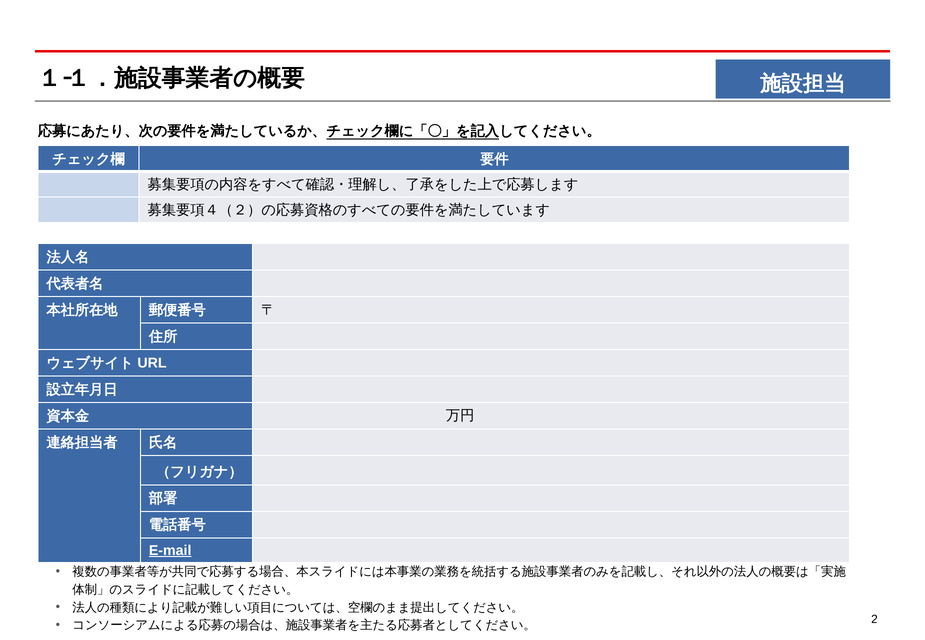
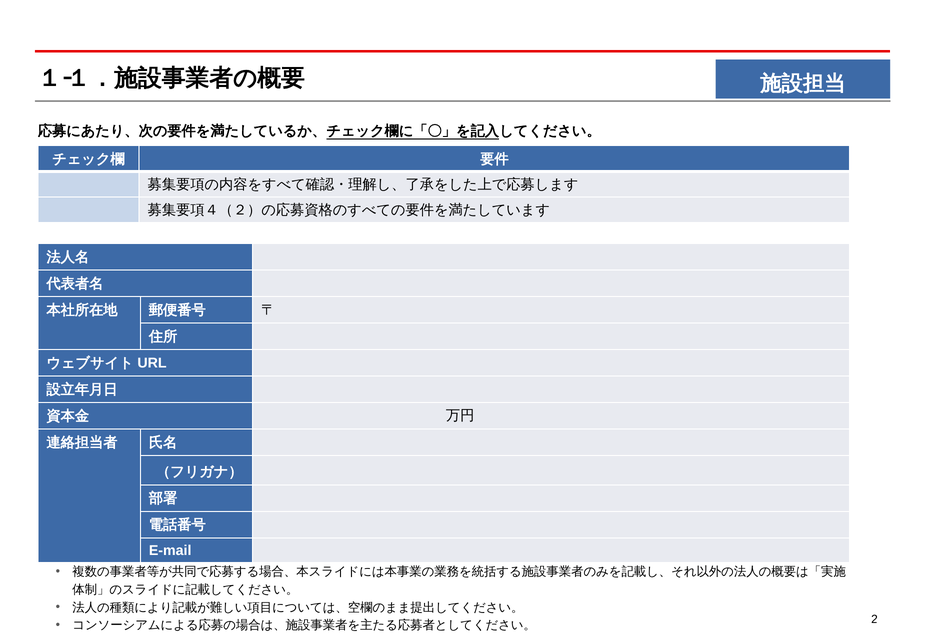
E-mail underline: present -> none (170, 551)
